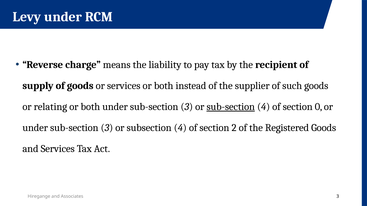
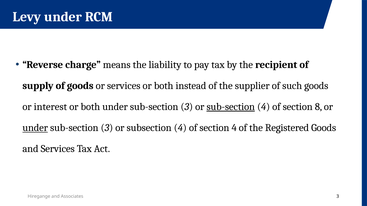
relating: relating -> interest (50, 107)
0: 0 -> 8 (318, 107)
under underline: none -> present (35, 128)
section 2: 2 -> 4 (234, 128)
